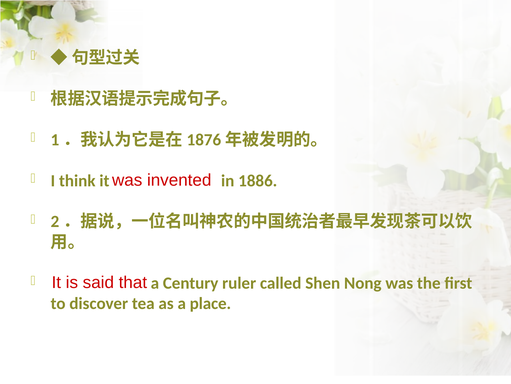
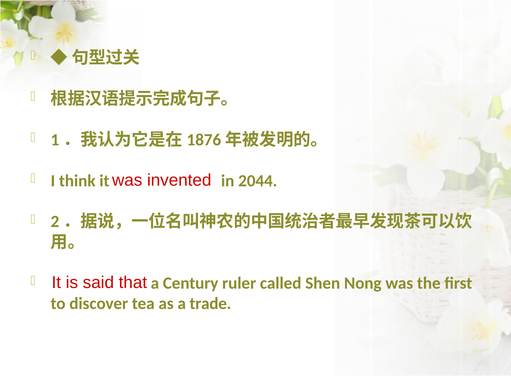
1886: 1886 -> 2044 (258, 180)
place: place -> trade (210, 303)
